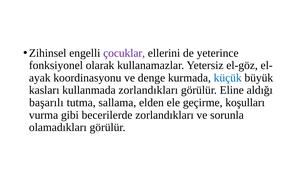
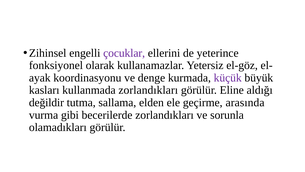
küçük colour: blue -> purple (228, 78)
başarılı: başarılı -> değildir (46, 102)
koşulları: koşulları -> arasında (245, 102)
